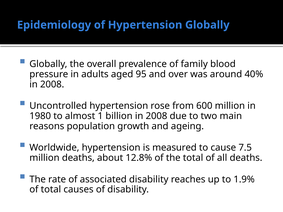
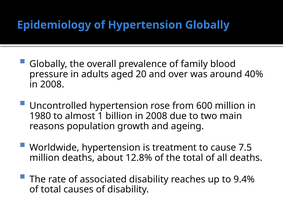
95: 95 -> 20 (141, 74)
measured: measured -> treatment (174, 148)
1.9%: 1.9% -> 9.4% (244, 180)
